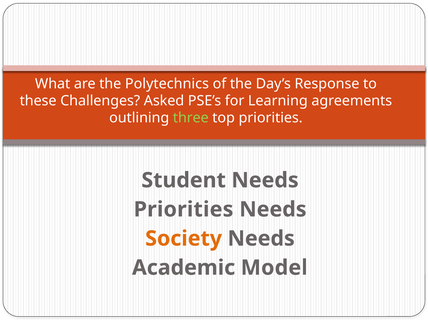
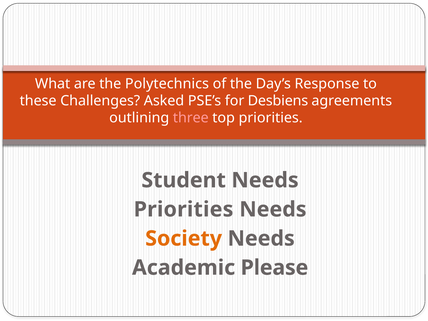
Learning: Learning -> Desbiens (278, 101)
three colour: light green -> pink (191, 118)
Model: Model -> Please (274, 268)
